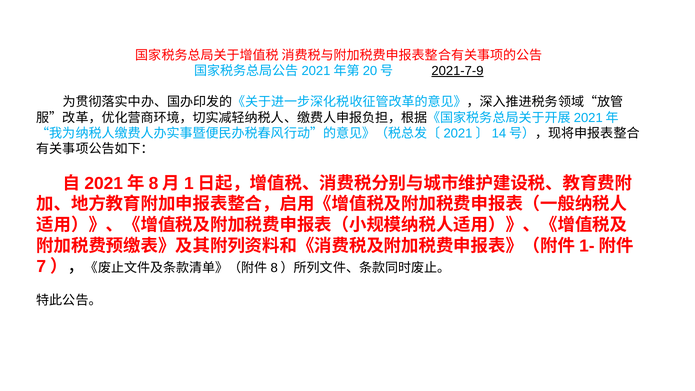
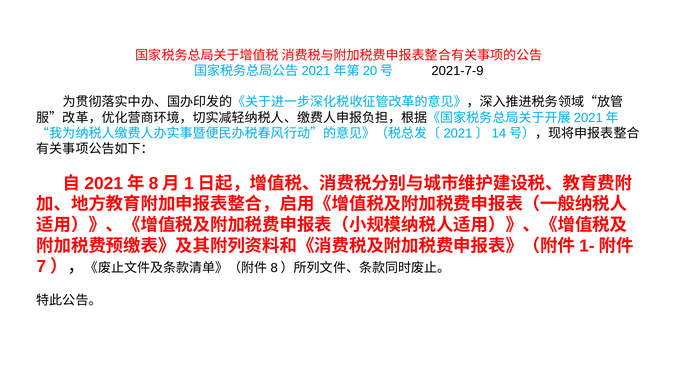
2021-7-9 underline: present -> none (457, 71)
